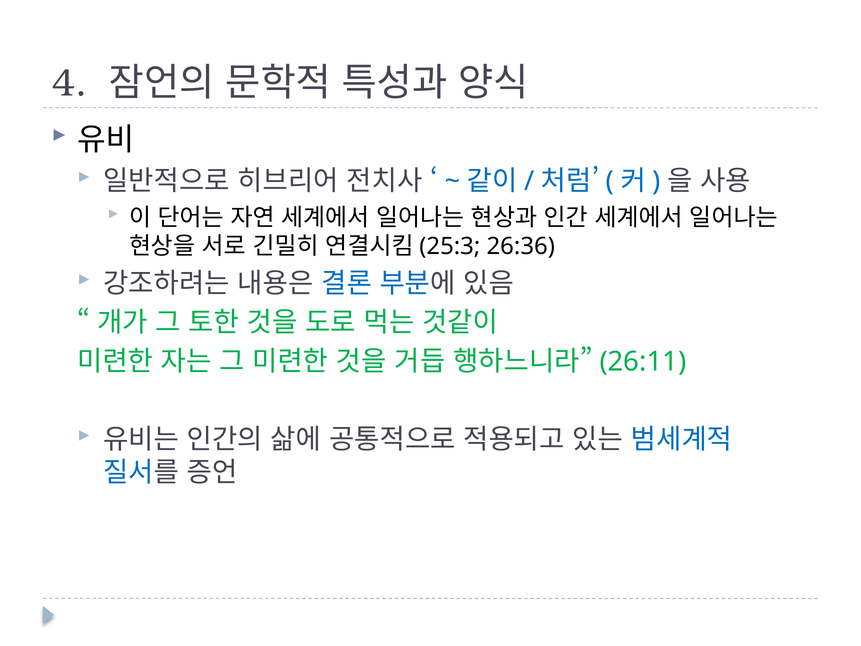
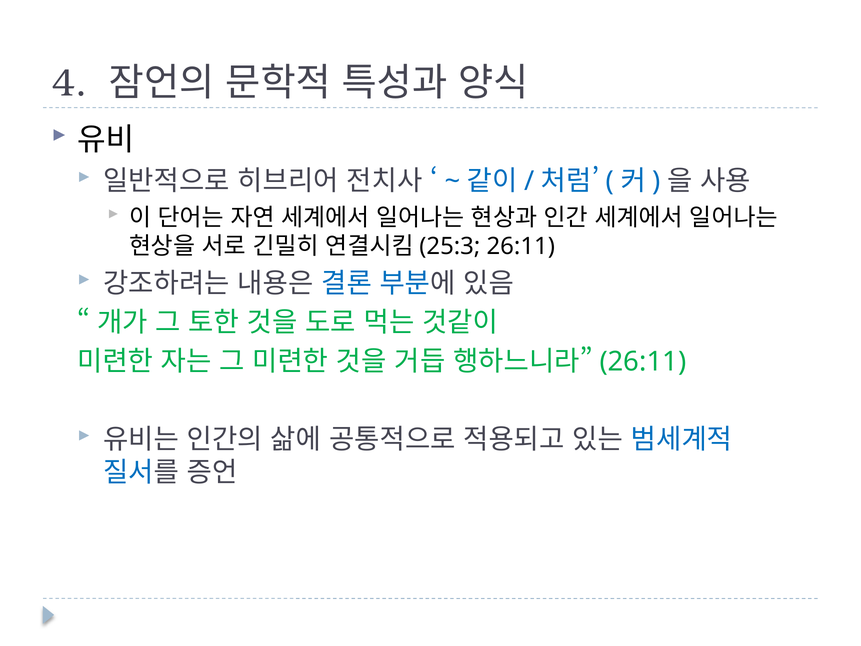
26:36: 26:36 -> 26:11 (521, 246)
